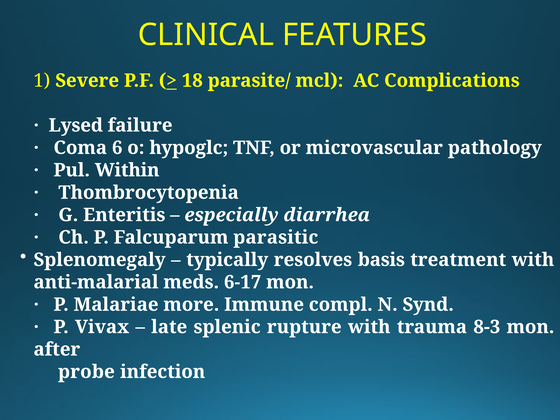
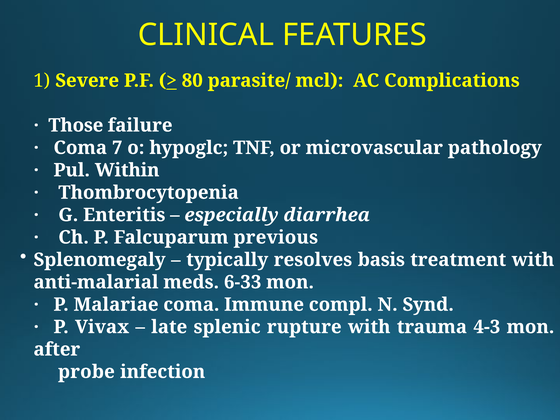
18: 18 -> 80 (192, 81)
Lysed: Lysed -> Those (76, 125)
6: 6 -> 7 (117, 148)
parasitic: parasitic -> previous (276, 237)
6-17: 6-17 -> 6-33 (243, 282)
Malariae more: more -> coma (191, 305)
8-3: 8-3 -> 4-3 (487, 327)
